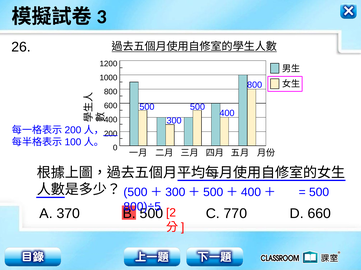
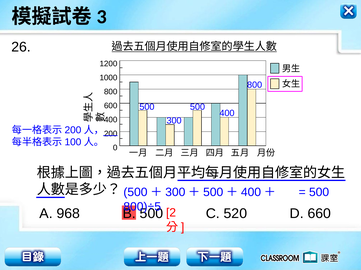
370: 370 -> 968 (68, 214)
770: 770 -> 520 (235, 214)
